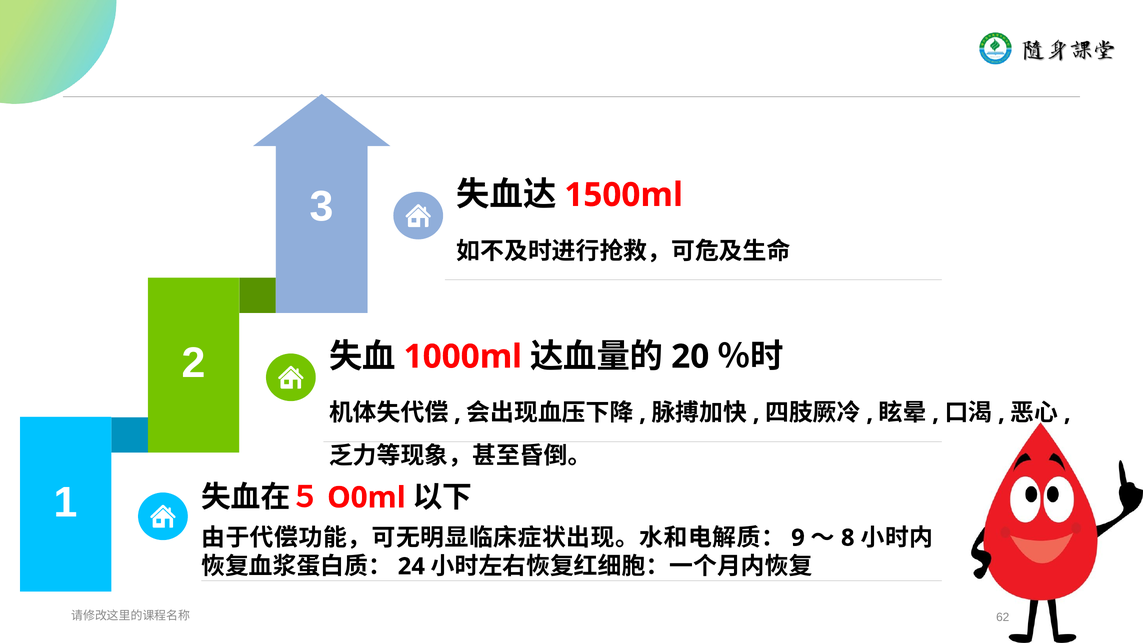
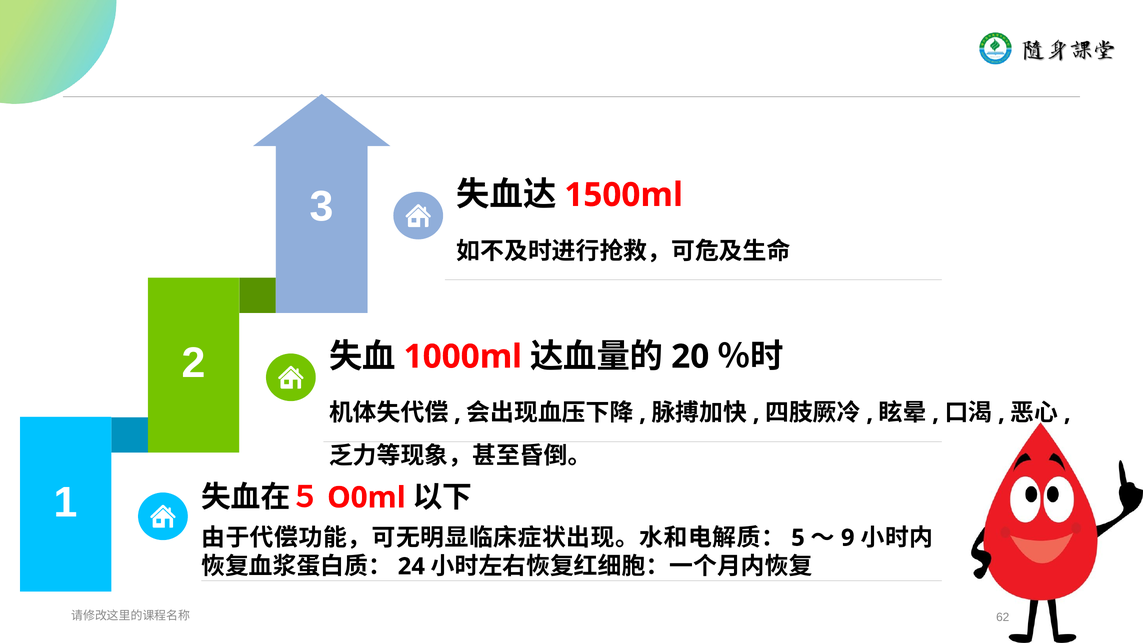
9: 9 -> 5 (798, 538)
8: 8 -> 9 (848, 538)
